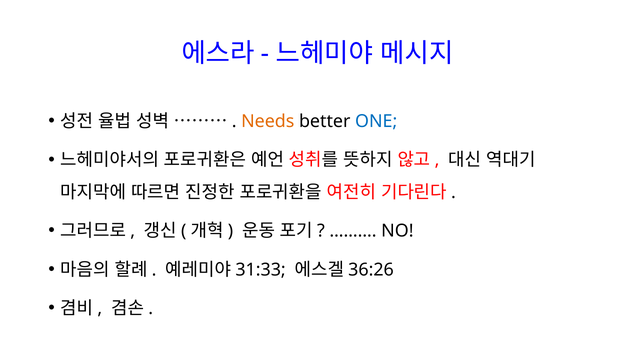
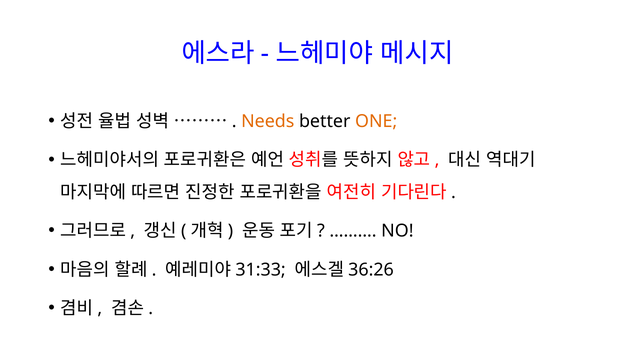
ONE colour: blue -> orange (376, 121)
